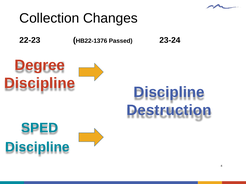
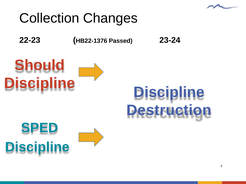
Degree: Degree -> Should (40, 65)
